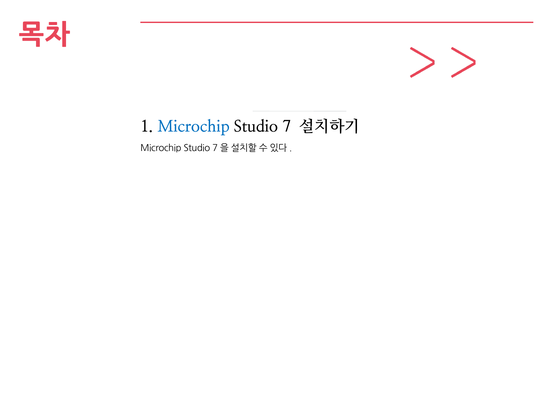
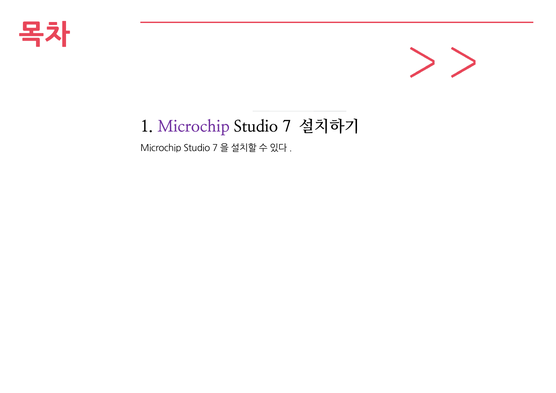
Microchip colour: blue -> purple (194, 127)
